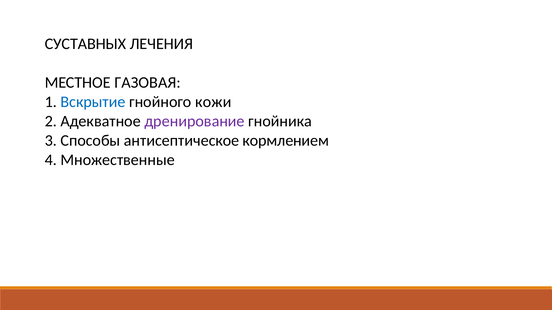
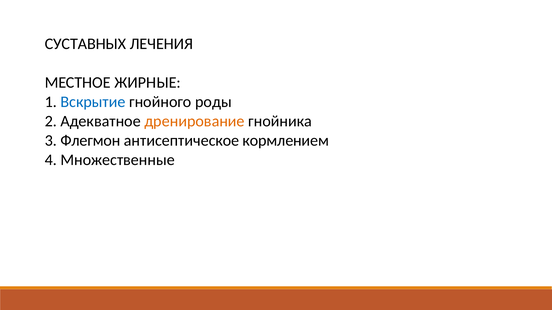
ГАЗОВАЯ: ГАЗОВАЯ -> ЖИРНЫЕ (148, 83)
кожи: кожи -> роды (213, 102)
дренирование colour: purple -> orange (195, 121)
Способы: Способы -> Флегмон (90, 141)
